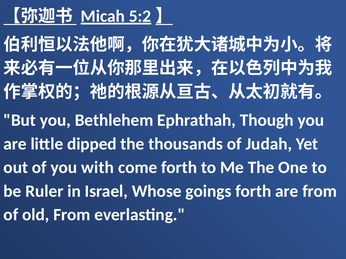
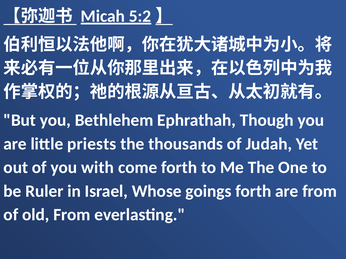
dipped: dipped -> priests (92, 144)
